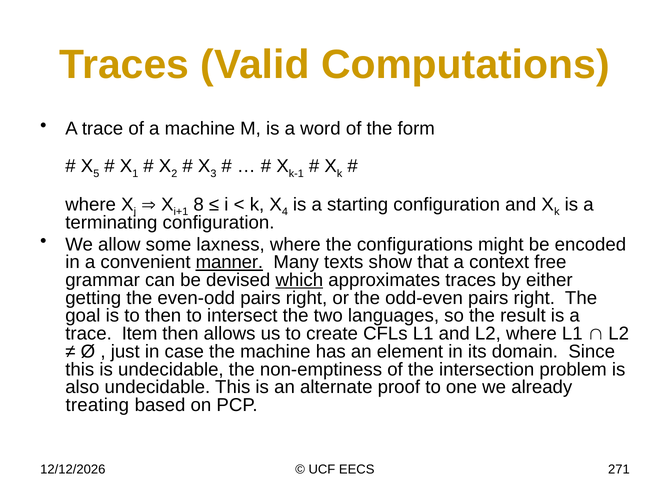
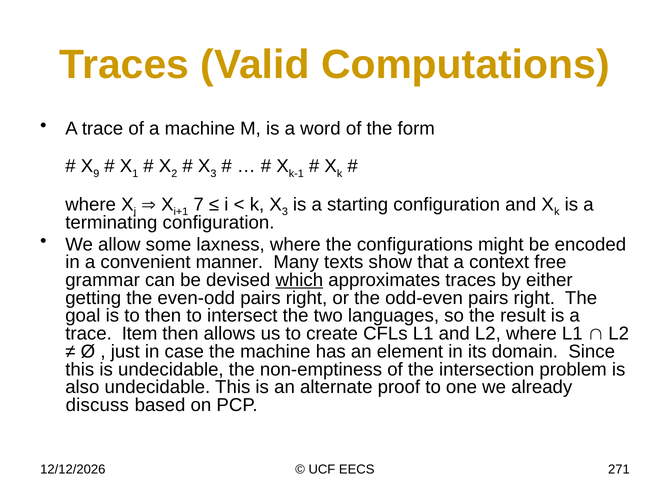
5: 5 -> 9 (96, 174)
8: 8 -> 7 (199, 205)
4: 4 -> 3 (285, 212)
manner underline: present -> none (229, 263)
treating: treating -> discuss (97, 406)
